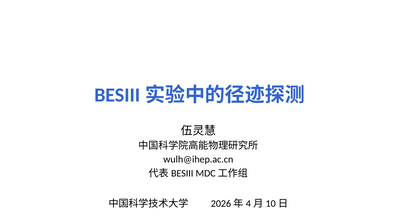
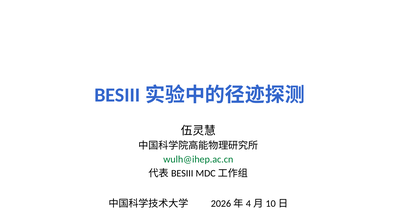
wulh@ihep.ac.cn colour: black -> green (198, 160)
